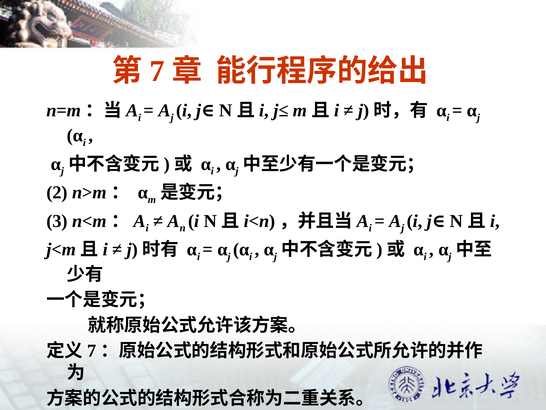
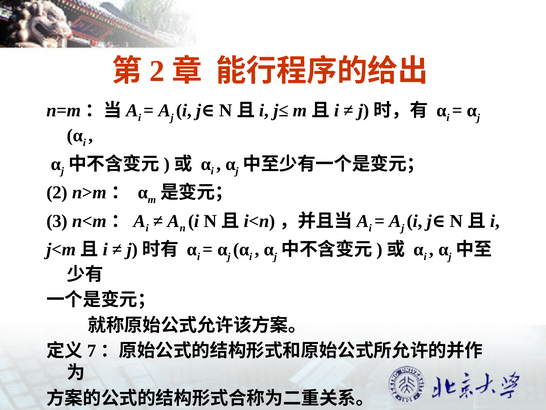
7: 7 -> 2 (157, 71)
